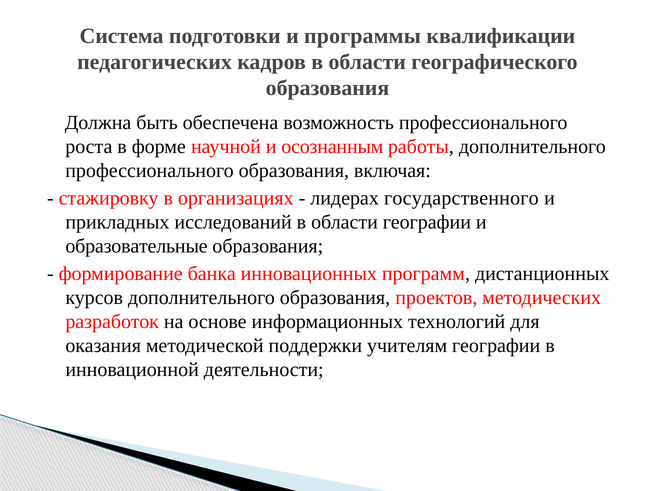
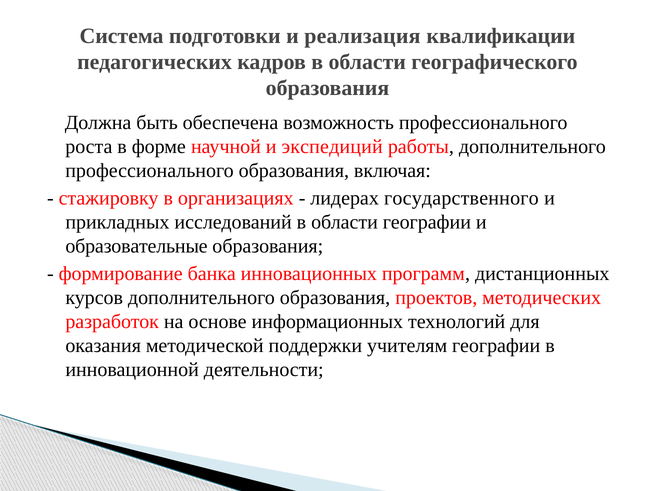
программы: программы -> реализация (362, 36)
осознанным: осознанным -> экспедиций (332, 147)
